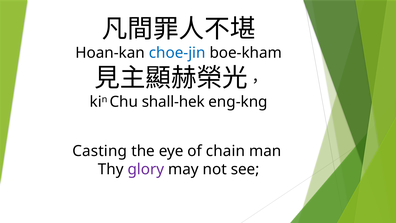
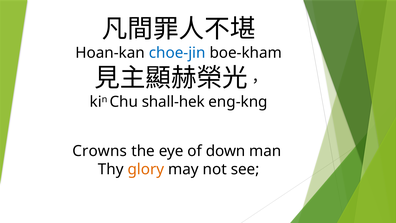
Casting: Casting -> Crowns (100, 151)
chain: chain -> down (226, 151)
glory colour: purple -> orange (146, 169)
